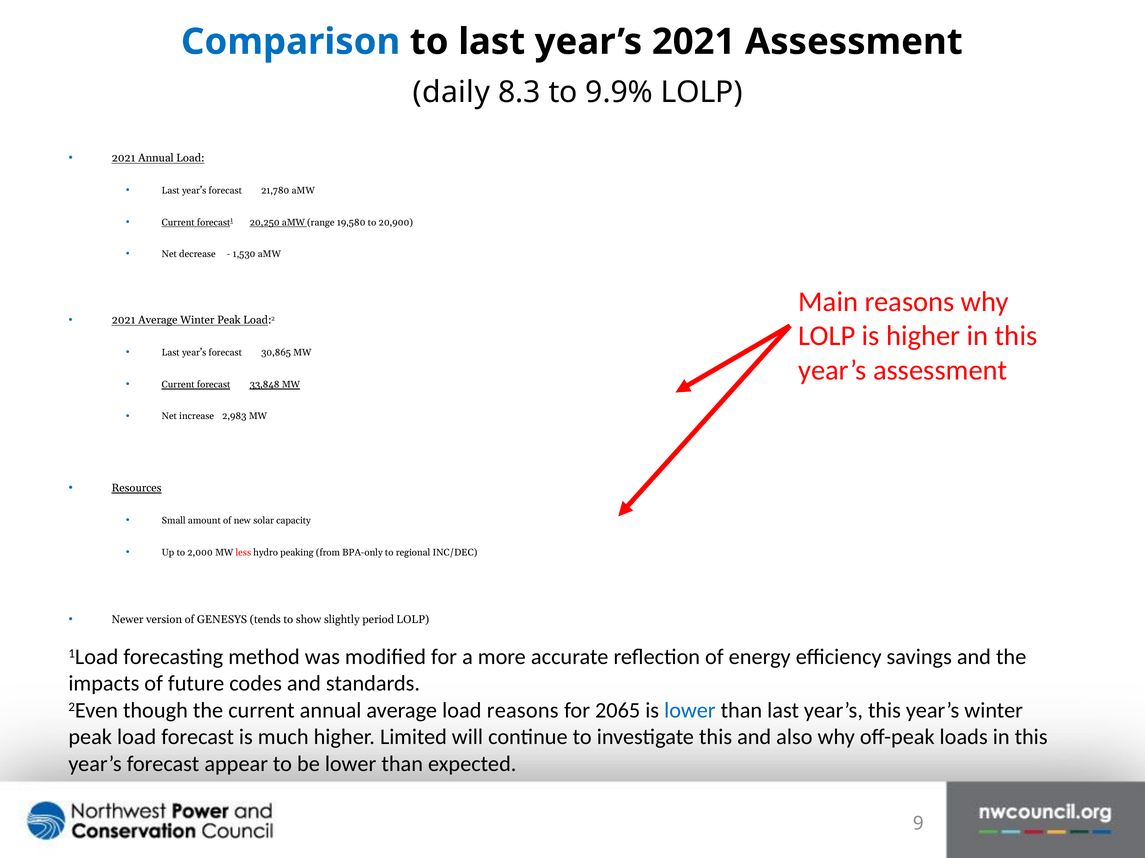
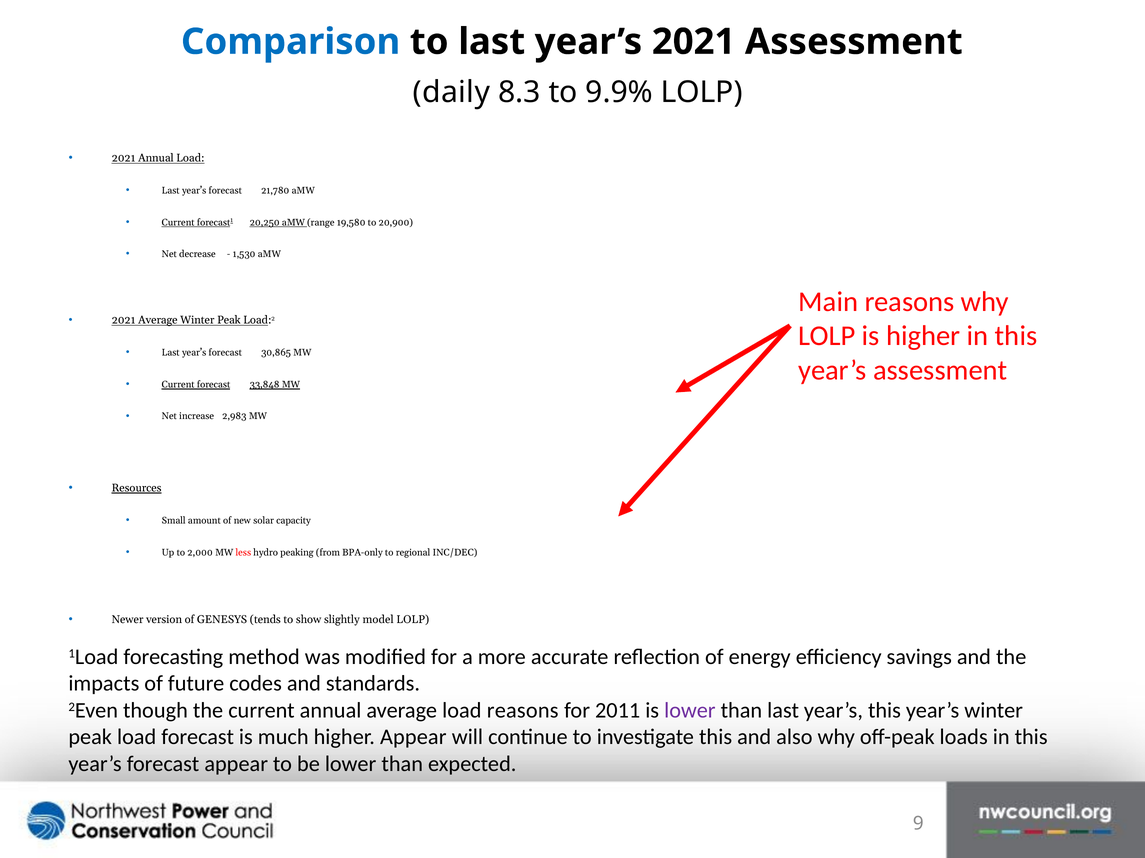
period: period -> model (378, 620)
2065: 2065 -> 2011 (618, 711)
lower colour: blue -> purple (690, 711)
higher Limited: Limited -> Appear (413, 738)
